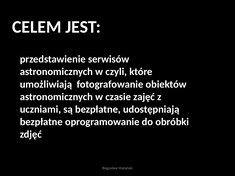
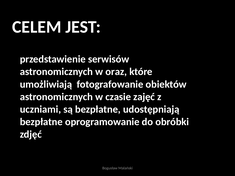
czyli: czyli -> oraz (116, 72)
